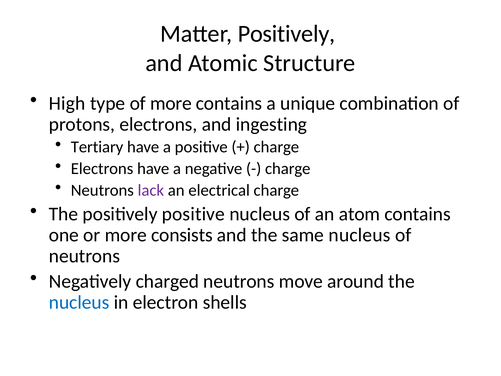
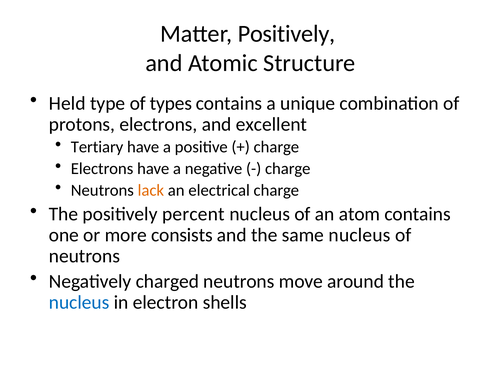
High: High -> Held (67, 103)
of more: more -> types (171, 103)
ingesting: ingesting -> excellent (271, 124)
lack colour: purple -> orange (151, 190)
positively positive: positive -> percent (193, 214)
